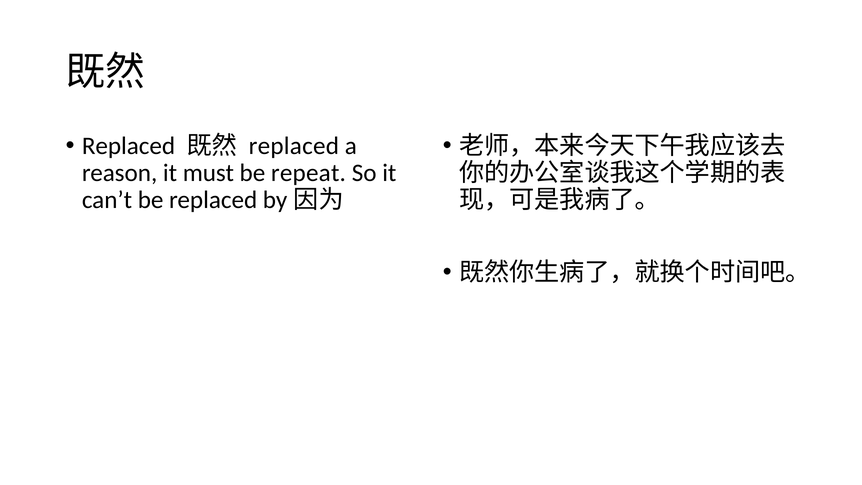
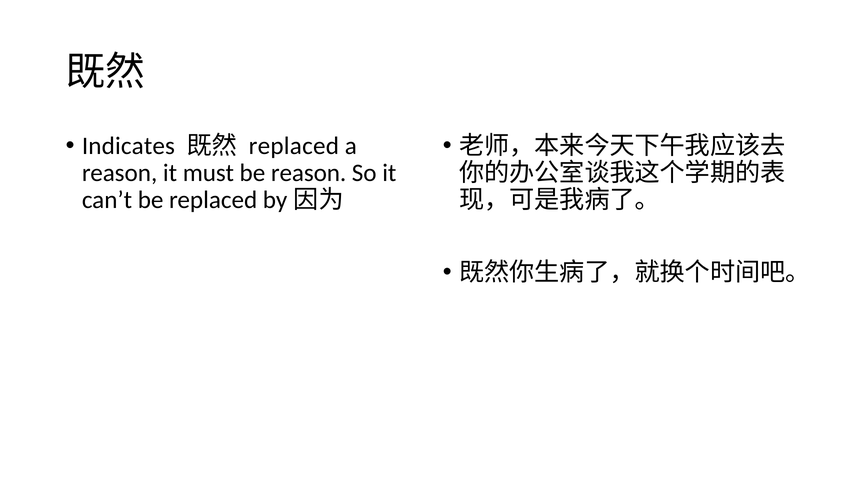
Replaced: Replaced -> Indicates (128, 146)
be repeat: repeat -> reason (309, 173)
